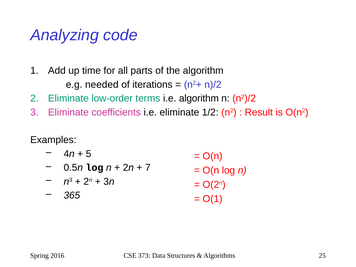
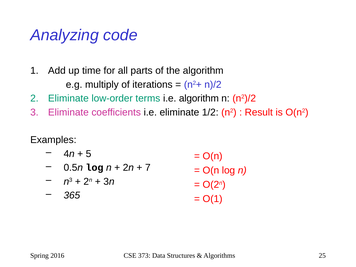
needed: needed -> multiply (102, 85)
